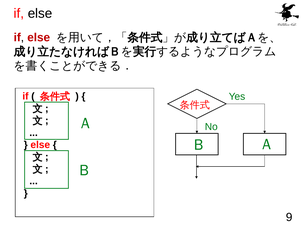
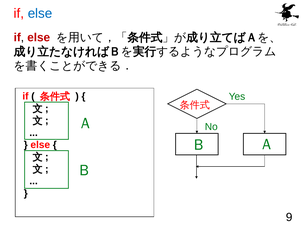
else colour: black -> blue (40, 13)
